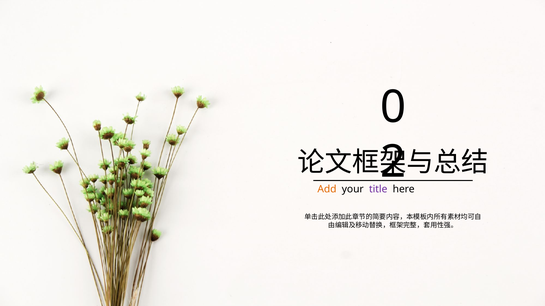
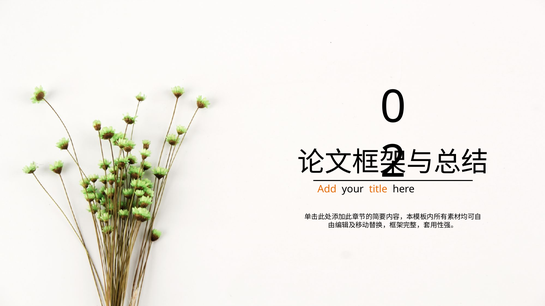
title colour: purple -> orange (378, 190)
